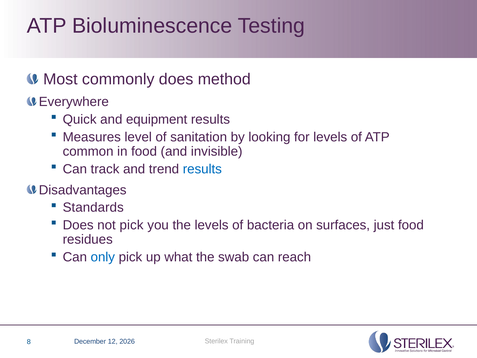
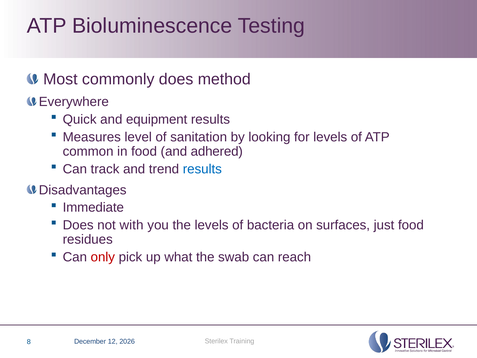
invisible: invisible -> adhered (217, 151)
Standards: Standards -> Immediate (93, 207)
not pick: pick -> with (132, 225)
only colour: blue -> red (103, 257)
